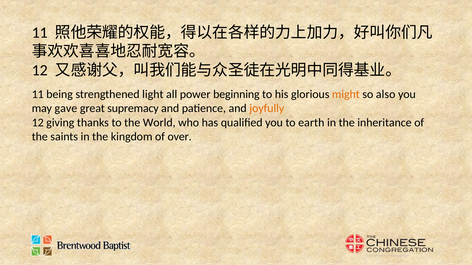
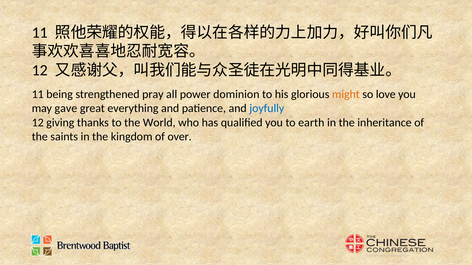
light: light -> pray (153, 94)
beginning: beginning -> dominion (236, 94)
also: also -> love (386, 94)
supremacy: supremacy -> everything (133, 109)
joyfully colour: orange -> blue (267, 109)
